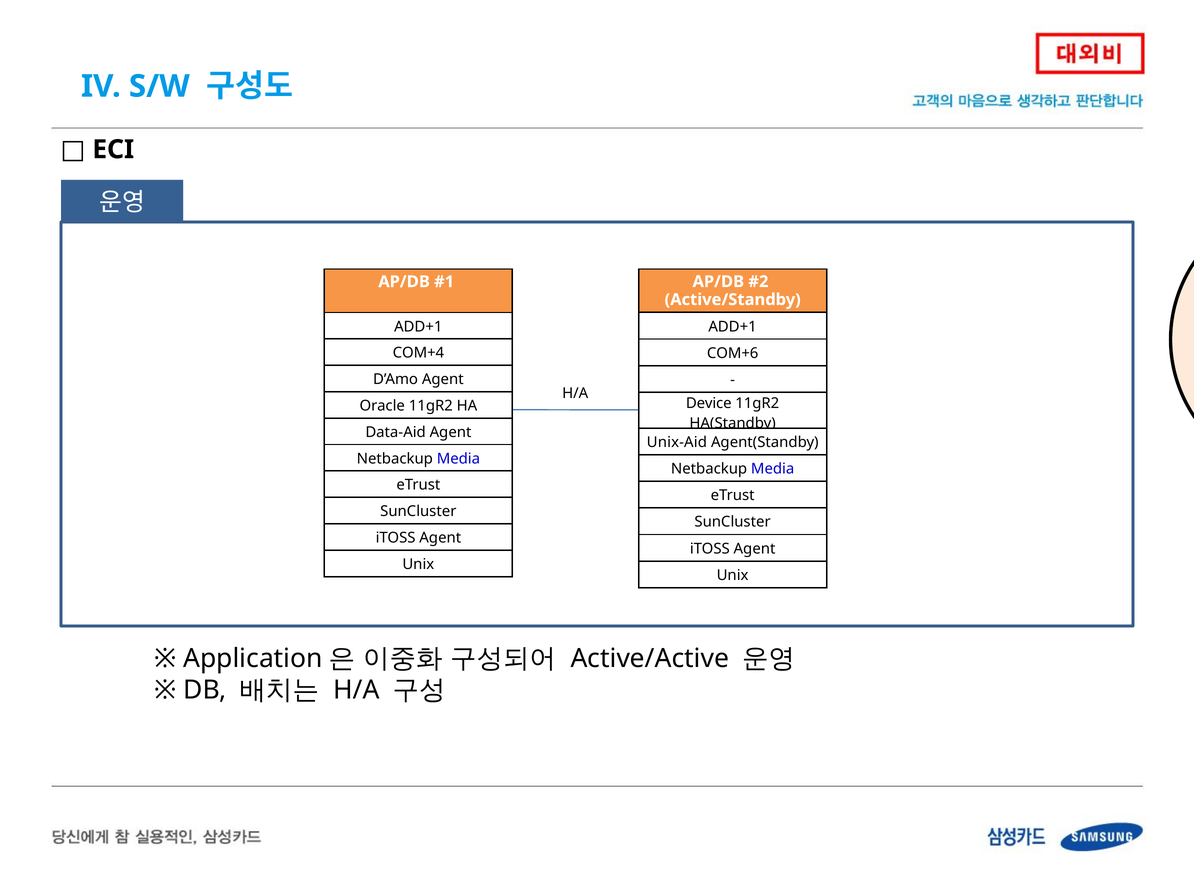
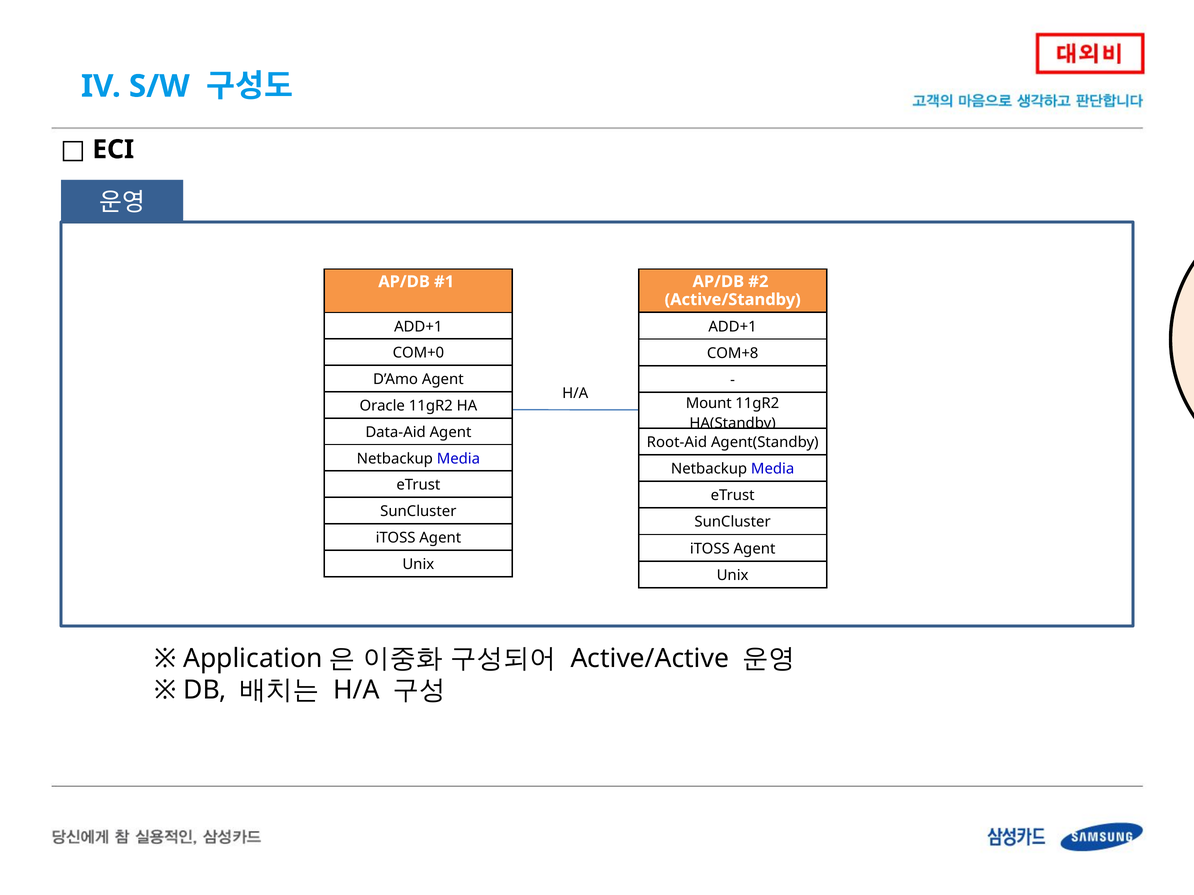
COM+4: COM+4 -> COM+0 (418, 353)
COM+6: COM+6 -> COM+8 (733, 353)
Device: Device -> Mount (709, 403)
Unix-Aid: Unix-Aid -> Root-Aid (677, 443)
